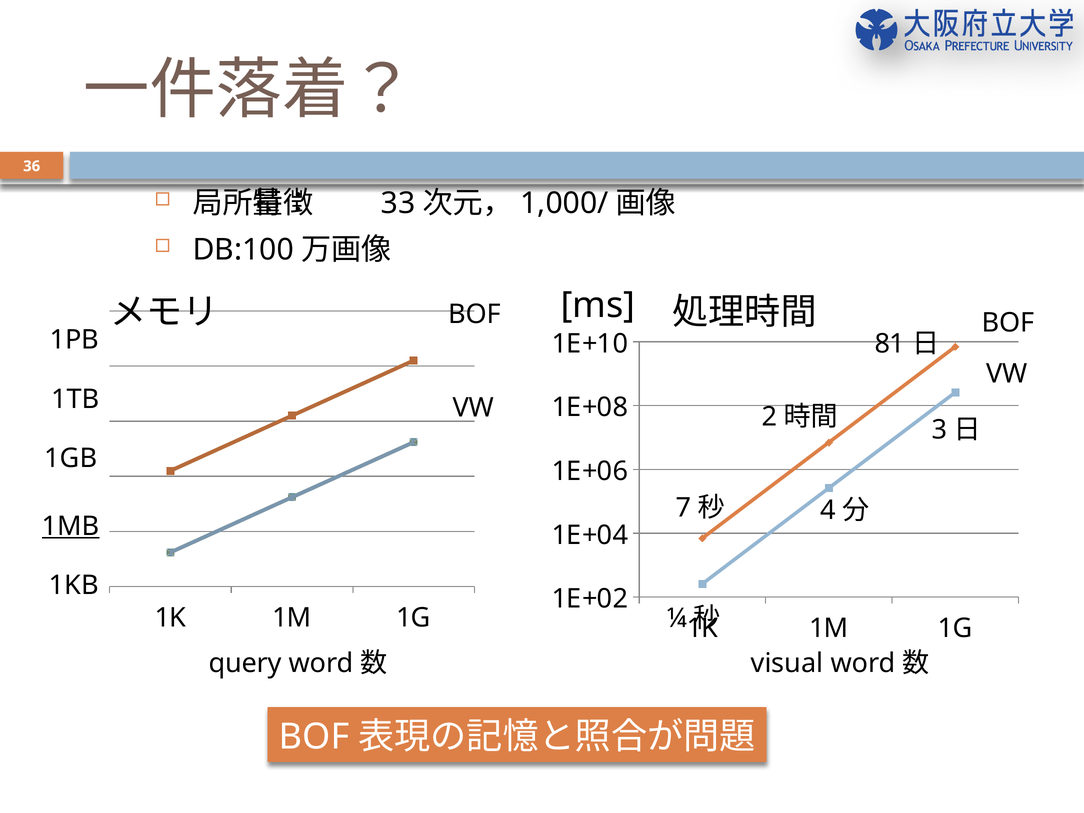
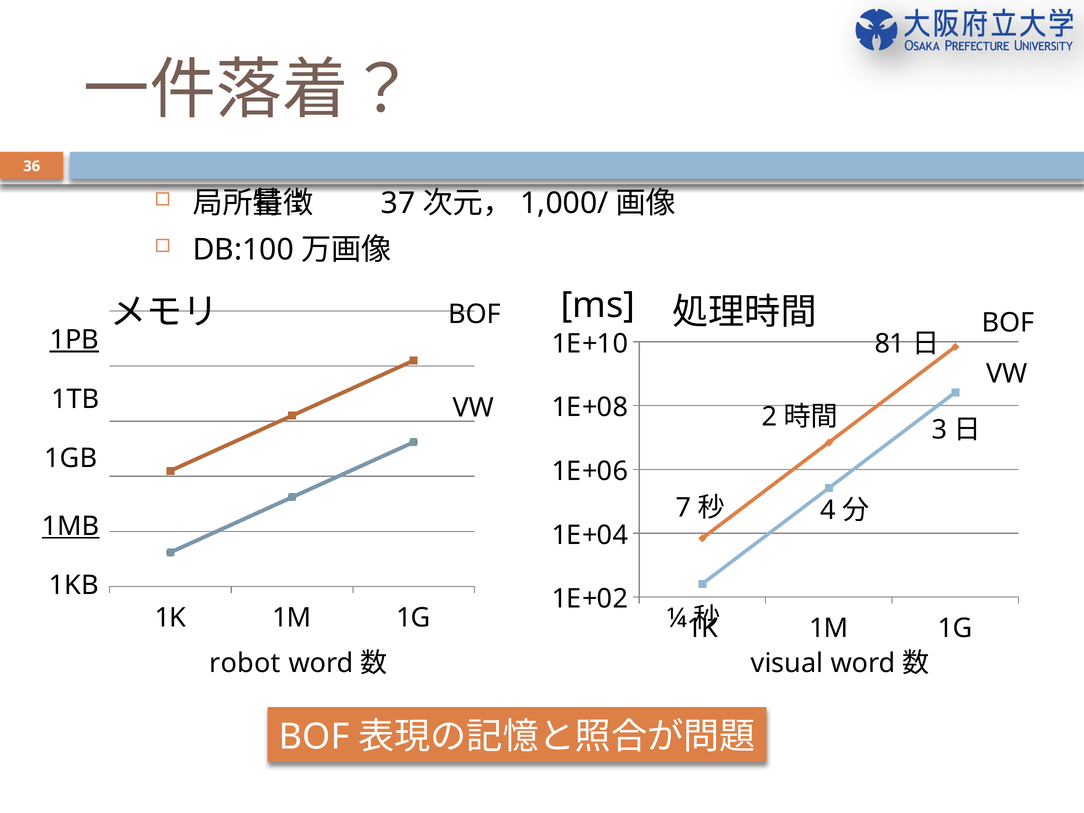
33: 33 -> 37 (398, 203)
1PB underline: none -> present (74, 340)
query: query -> robot (245, 663)
